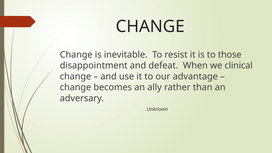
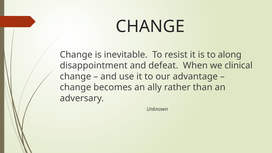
those: those -> along (230, 55)
